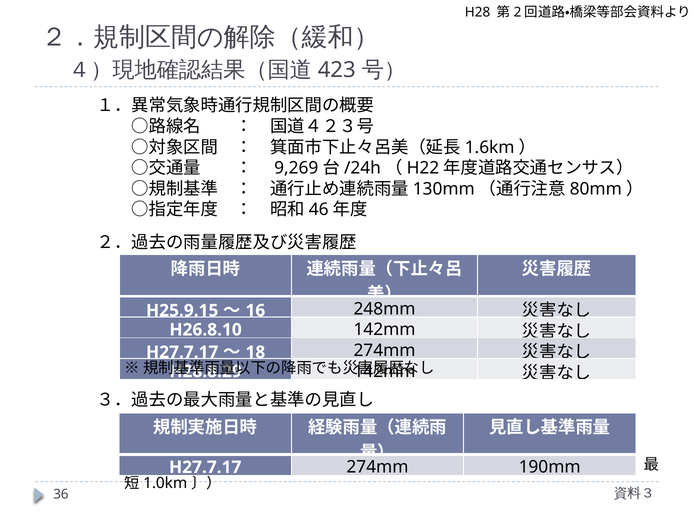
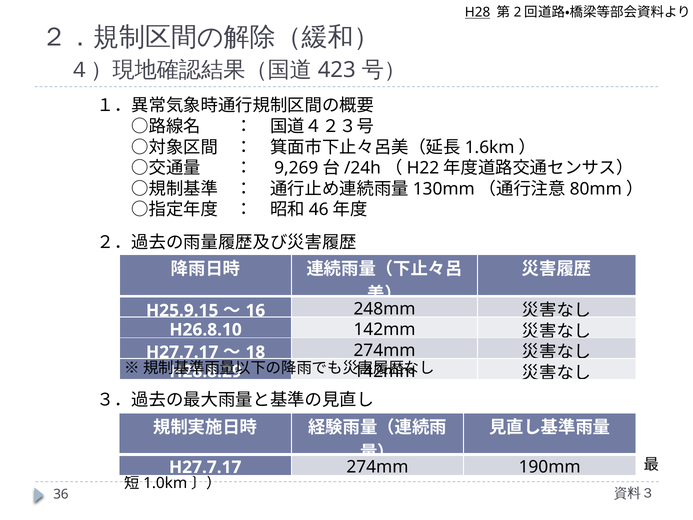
H28 underline: none -> present (478, 12)
